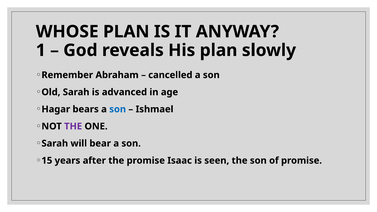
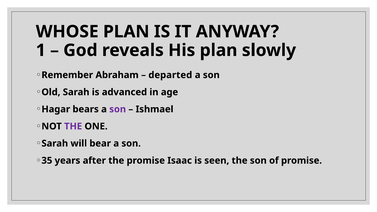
cancelled: cancelled -> departed (170, 75)
son colour: blue -> purple (118, 109)
15: 15 -> 35 (47, 161)
